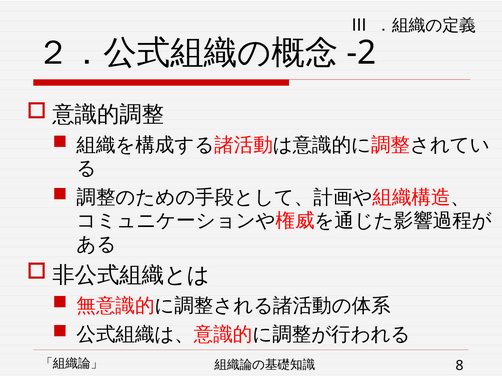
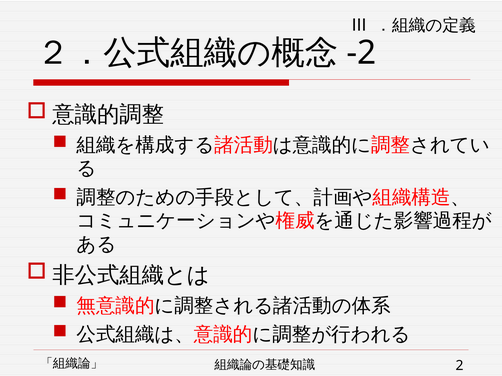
8: 8 -> 2 (460, 366)
